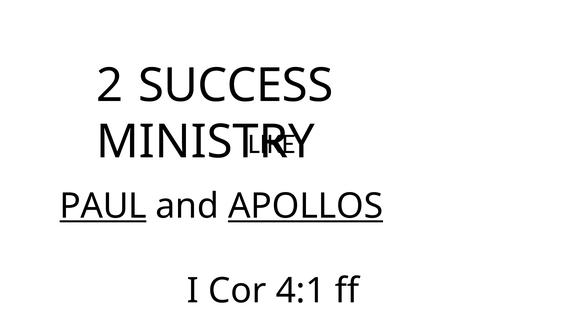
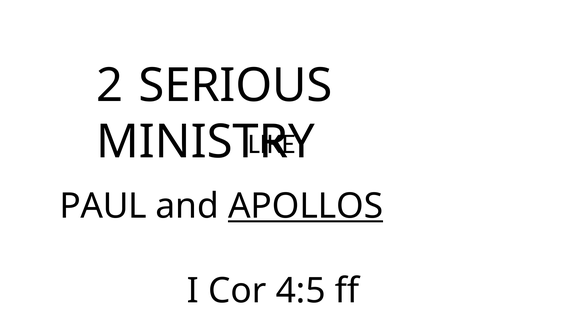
SUCCESS: SUCCESS -> SERIOUS (236, 86)
PAUL underline: present -> none (103, 206)
4:1: 4:1 -> 4:5 (301, 291)
